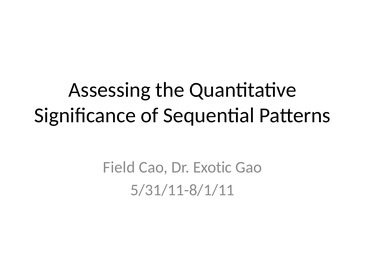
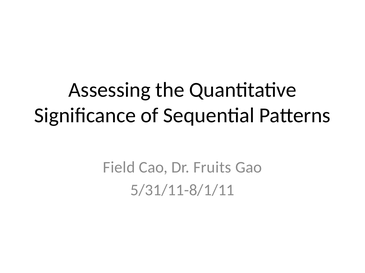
Exotic: Exotic -> Fruits (212, 168)
